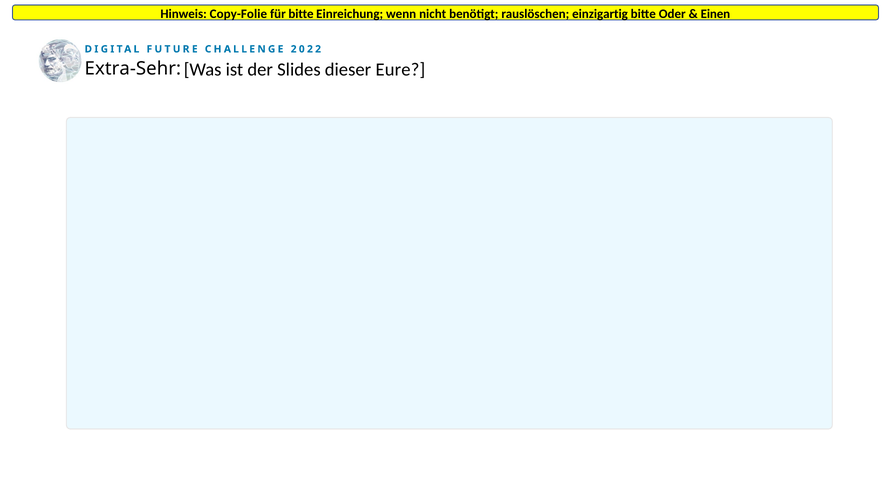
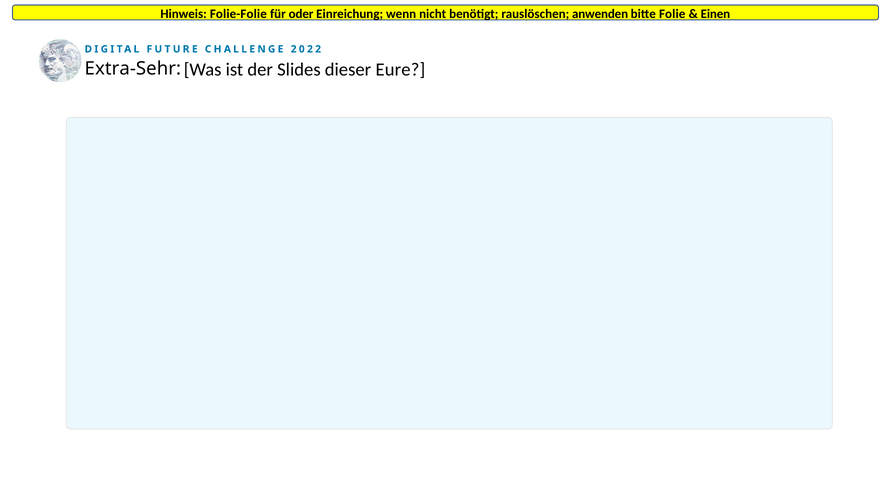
Copy-Folie: Copy-Folie -> Folie-Folie (238, 14)
für bitte: bitte -> oder (301, 14)
einzigartig: einzigartig -> anwenden (600, 14)
Oder: Oder -> Folie (672, 14)
